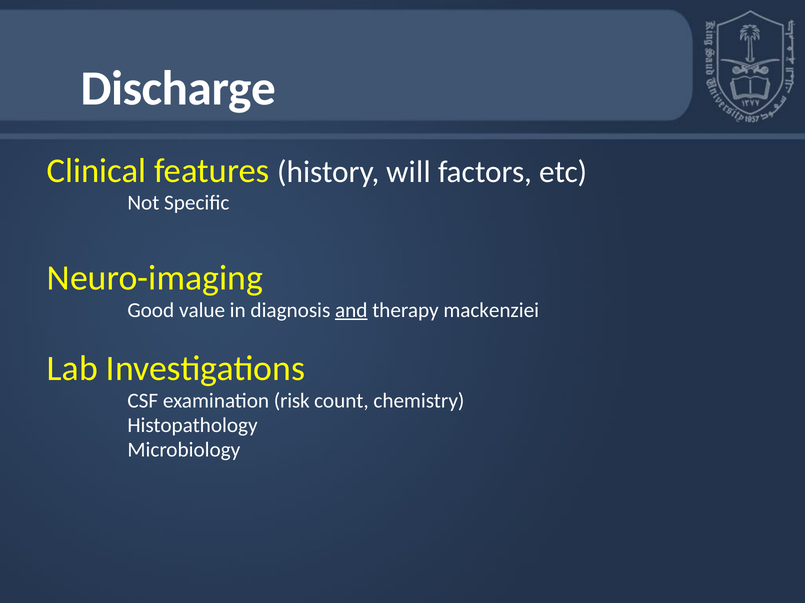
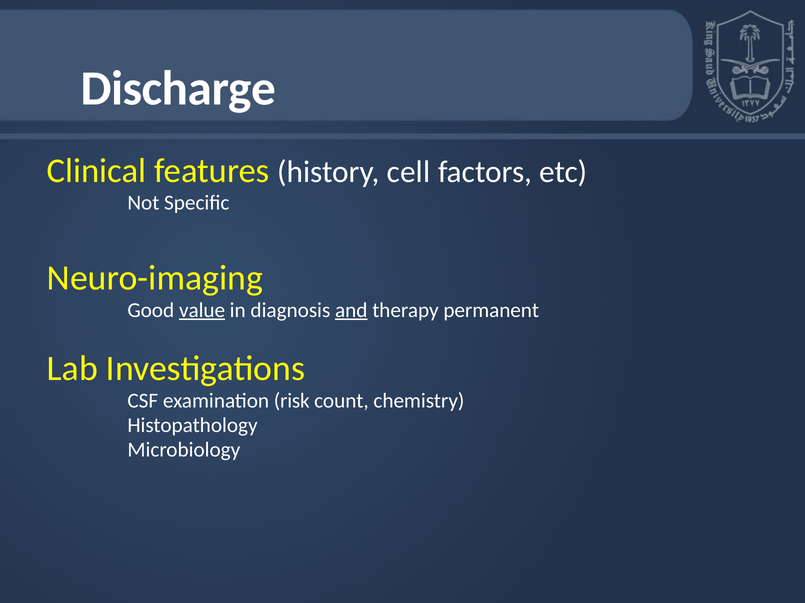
will: will -> cell (409, 172)
value underline: none -> present (202, 310)
mackenziei: mackenziei -> permanent (491, 310)
